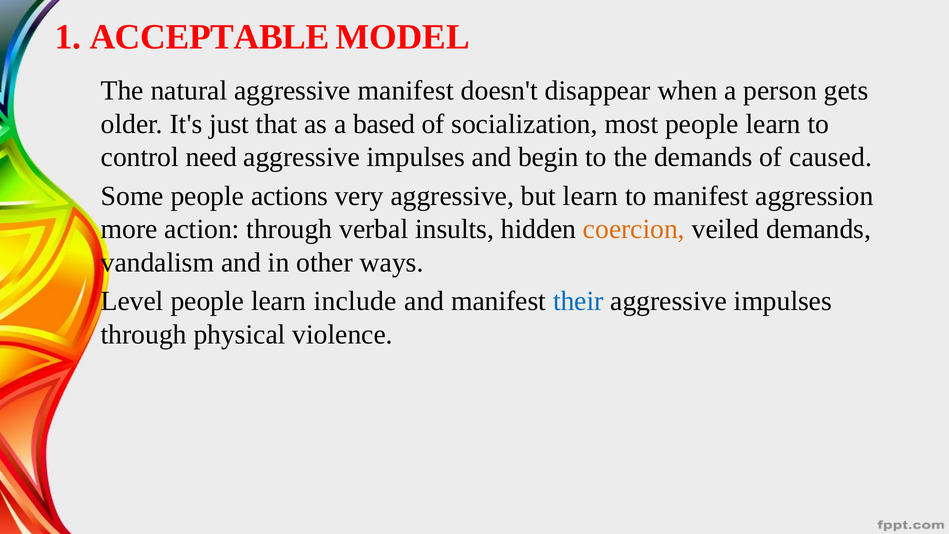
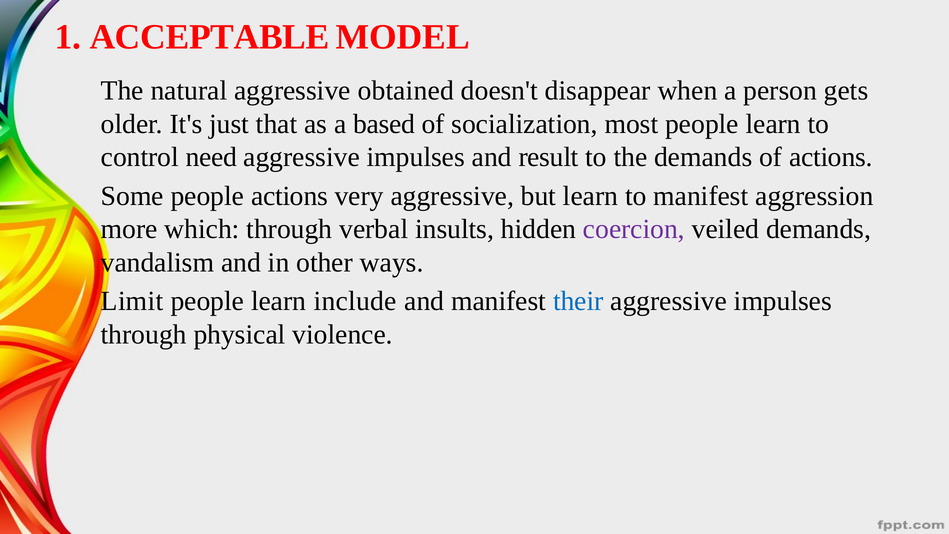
aggressive manifest: manifest -> obtained (406, 91)
begin: begin -> result (549, 157)
of caused: caused -> actions (831, 157)
action: action -> which (202, 229)
coercion colour: orange -> purple (634, 229)
Level: Level -> Limit (132, 301)
